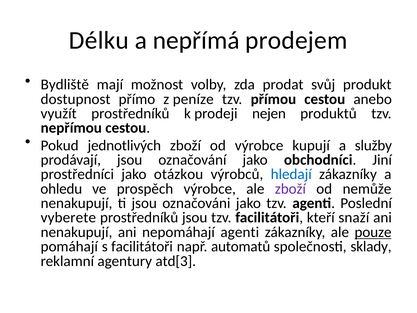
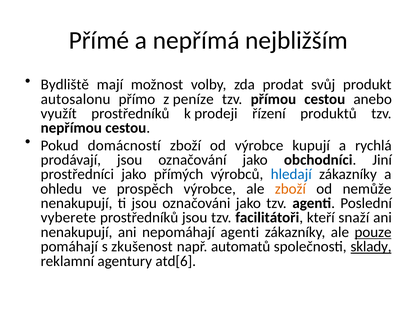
Délku: Délku -> Přímé (99, 40)
prodejem: prodejem -> nejbližším (297, 40)
dostupnost: dostupnost -> autosalonu (76, 99)
nejen: nejen -> řízení (269, 113)
jednotlivých: jednotlivých -> domácností (124, 145)
služby: služby -> rychlá (373, 145)
otázkou: otázkou -> přímých (179, 174)
zboží colour: purple -> orange (290, 189)
s facilitátoři: facilitátoři -> zkušenost (142, 246)
sklady underline: none -> present (371, 246)
atd[3: atd[3 -> atd[6 (176, 261)
